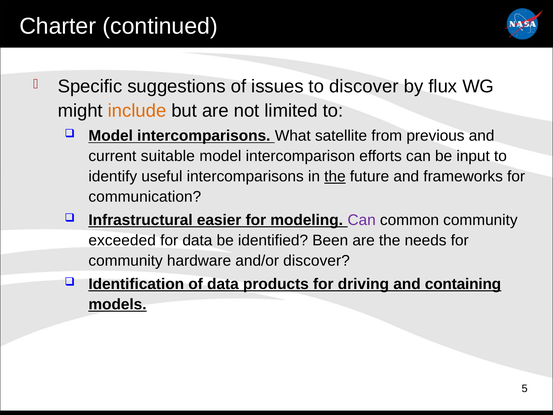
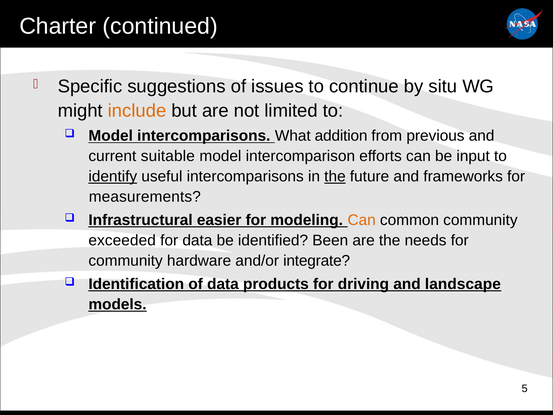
to discover: discover -> continue (364, 86)
flux: flux -> situ (443, 86)
satellite: satellite -> addition (341, 136)
identify underline: none -> present (113, 176)
communication: communication -> measurements (145, 197)
Can colour: purple -> orange (362, 220)
and/or discover: discover -> integrate (317, 261)
containing: containing -> landscape (463, 284)
